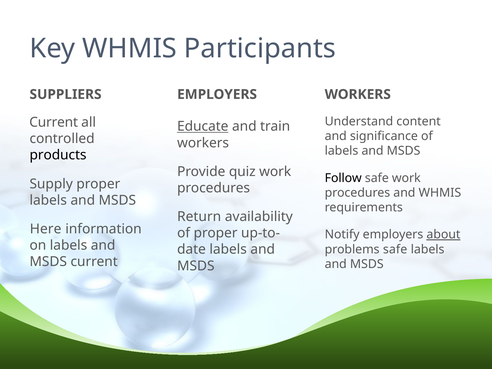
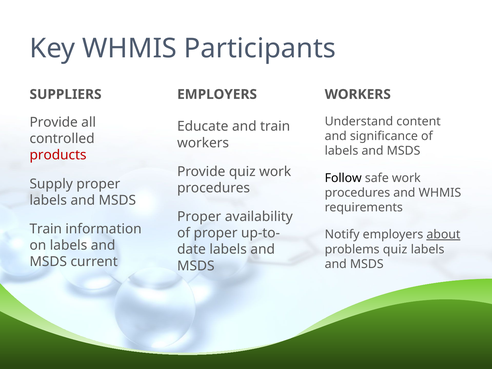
Current: Current -> Provide (54, 122)
Educate underline: present -> none (203, 126)
products colour: black -> red (58, 155)
Return: Return -> Proper (199, 217)
Here: Here -> Train (46, 229)
problems safe: safe -> quiz (395, 249)
